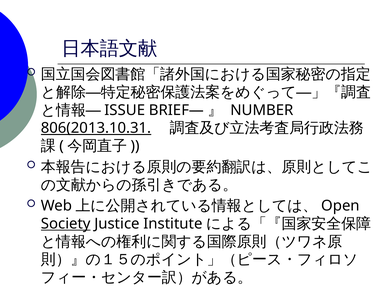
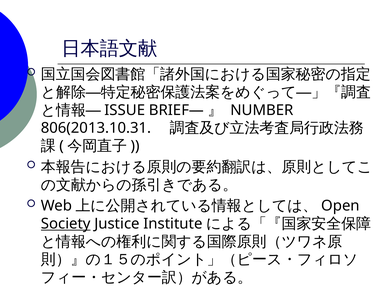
806(2013.10.31 underline: present -> none (96, 128)
